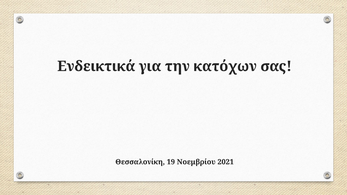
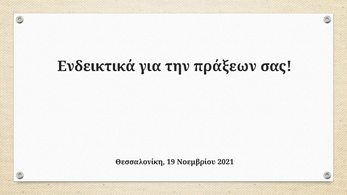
κατόχων: κατόχων -> πράξεων (225, 66)
